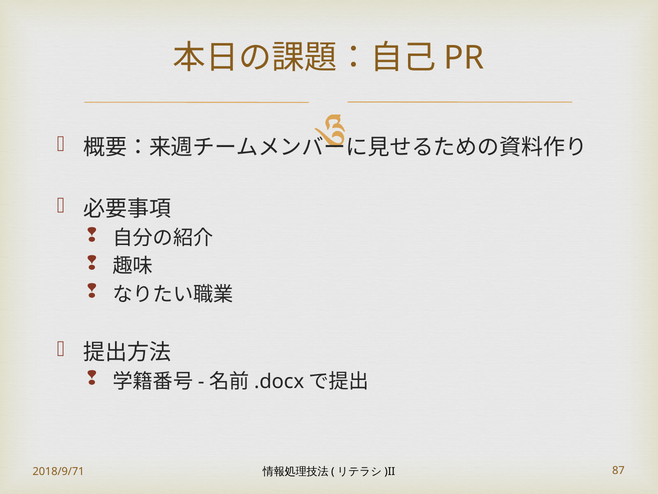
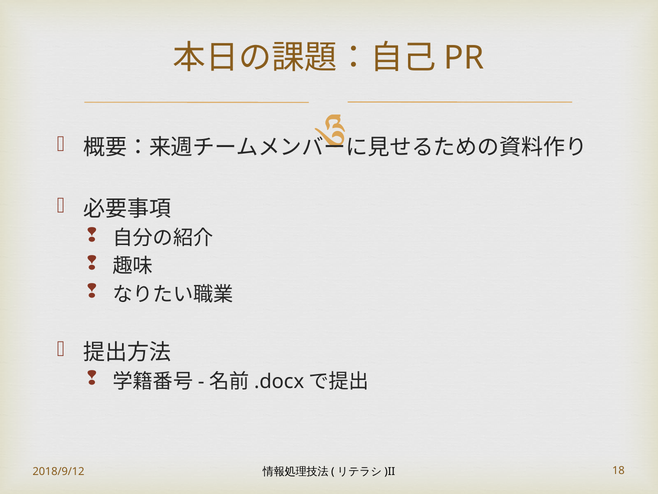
2018/9/71: 2018/9/71 -> 2018/9/12 (58, 471)
87: 87 -> 18 (618, 470)
